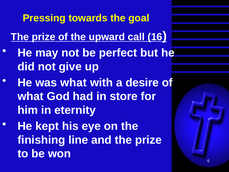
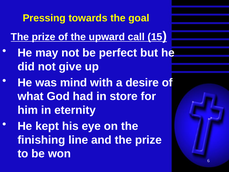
16: 16 -> 15 (155, 37)
was what: what -> mind (74, 83)
